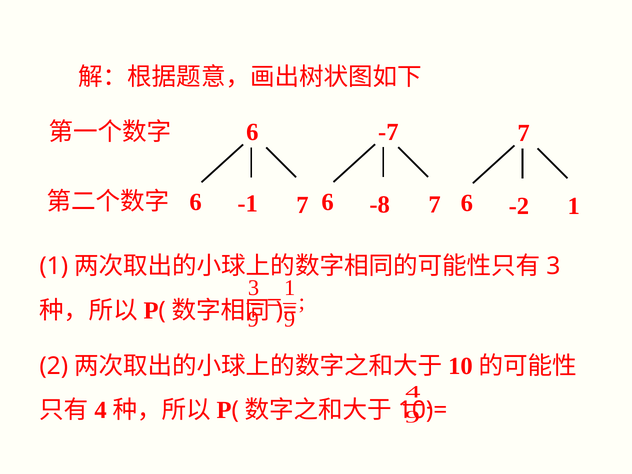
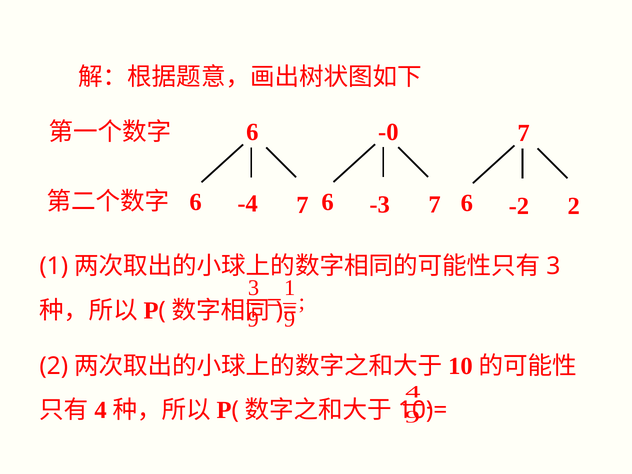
-7: -7 -> -0 (388, 132)
-8: -8 -> -3 (380, 205)
-1: -1 -> -4 (248, 204)
-2 1: 1 -> 2 (574, 206)
